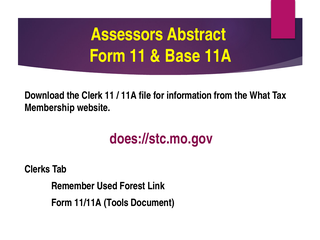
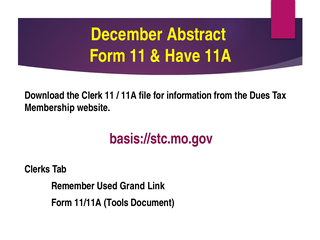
Assessors: Assessors -> December (127, 35)
Base: Base -> Have (182, 56)
What: What -> Dues (260, 96)
does://stc.mo.gov: does://stc.mo.gov -> basis://stc.mo.gov (161, 139)
Forest: Forest -> Grand (132, 186)
